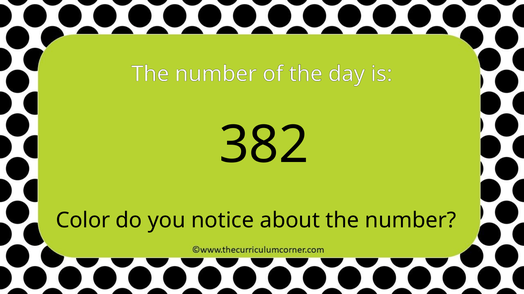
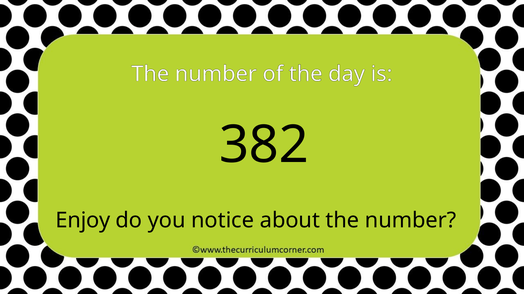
Color: Color -> Enjoy (83, 221)
